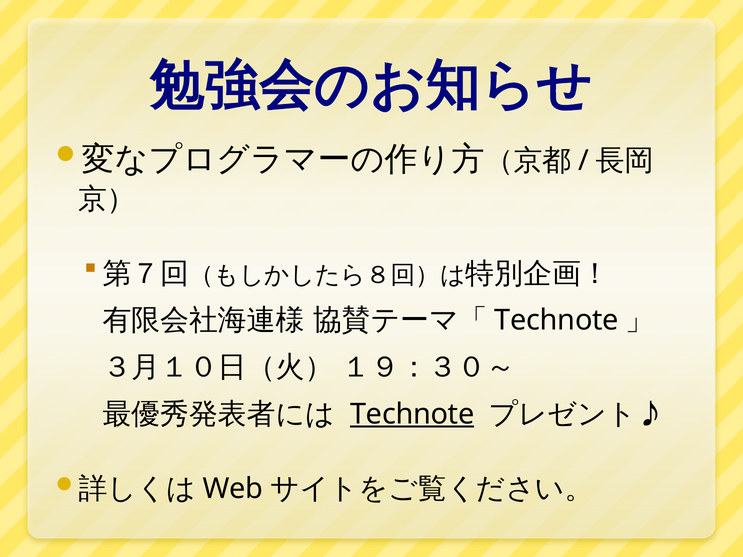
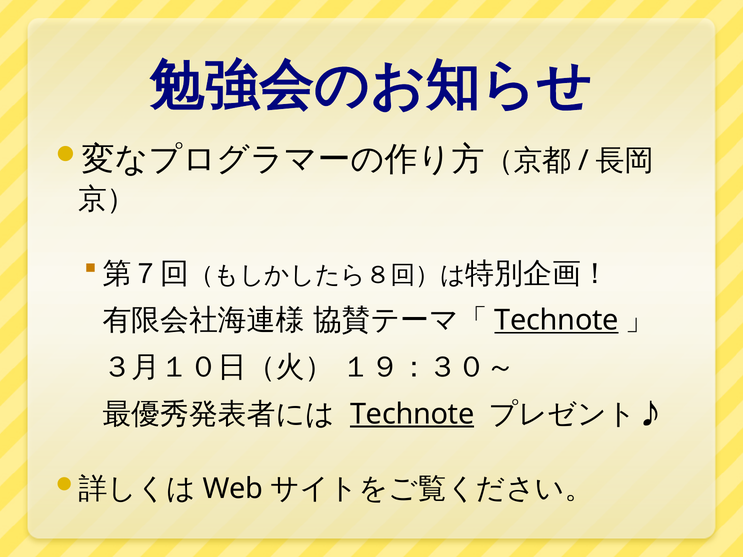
Technote underline: none -> present (557, 321)
